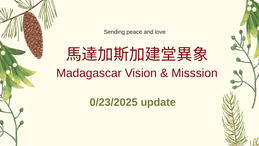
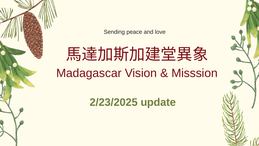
0/23/2025: 0/23/2025 -> 2/23/2025 (114, 102)
